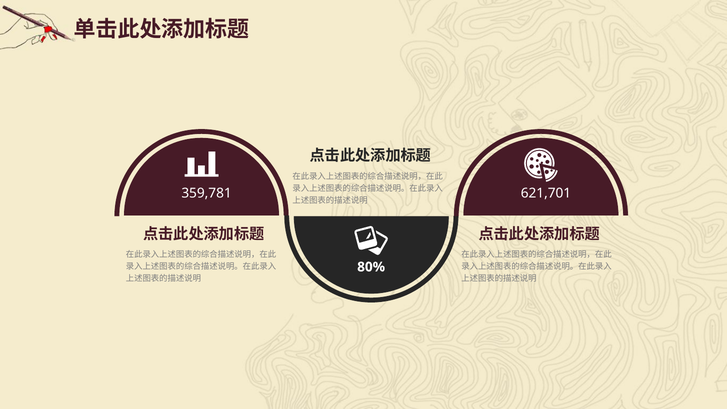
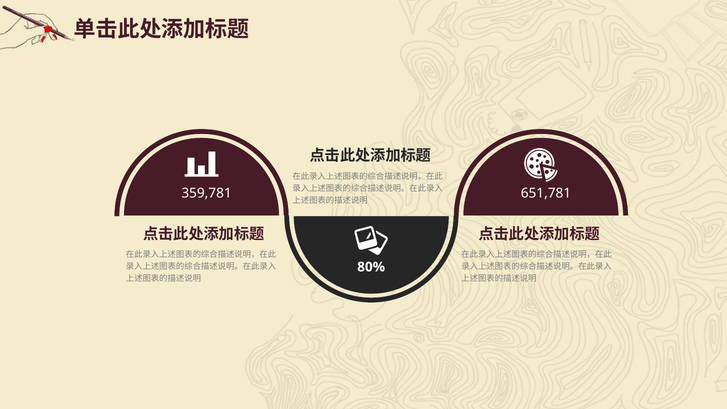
621,701: 621,701 -> 651,781 (546, 193)
